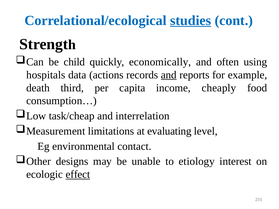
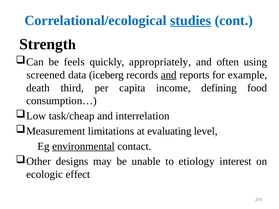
child: child -> feels (74, 62)
economically: economically -> appropriately (160, 62)
hospitals: hospitals -> screened (46, 75)
actions: actions -> iceberg (106, 75)
cheaply: cheaply -> defining (219, 88)
environmental underline: none -> present (84, 146)
effect underline: present -> none (78, 175)
